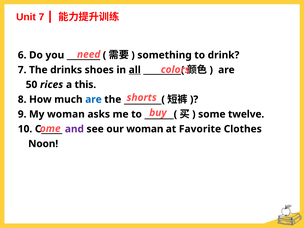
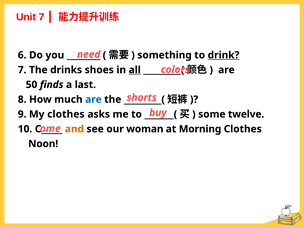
drink underline: none -> present (224, 55)
rices: rices -> finds (52, 85)
this: this -> last (85, 85)
My woman: woman -> clothes (66, 114)
and colour: purple -> orange (74, 129)
Favorite: Favorite -> Morning (200, 129)
